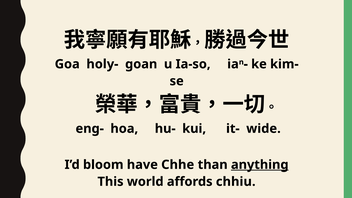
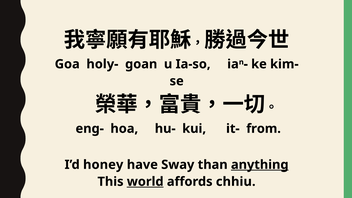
wide: wide -> from (264, 129)
bloom: bloom -> honey (103, 165)
Chhe: Chhe -> Sway (178, 165)
world underline: none -> present (145, 182)
